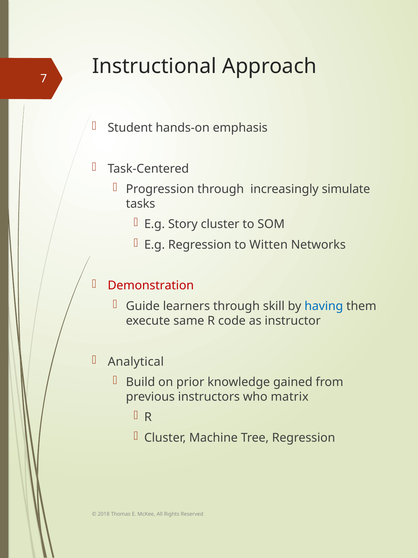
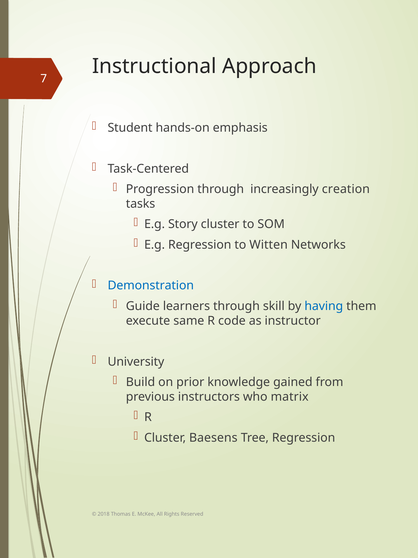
simulate: simulate -> creation (346, 189)
Demonstration colour: red -> blue (151, 285)
Analytical: Analytical -> University (136, 361)
Machine: Machine -> Baesens (213, 437)
